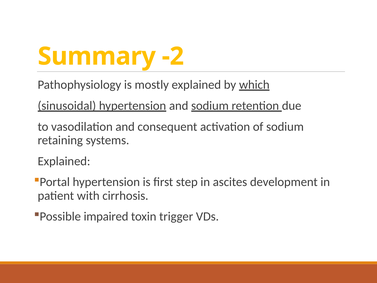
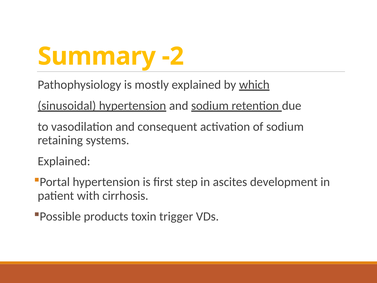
impaired: impaired -> products (106, 216)
